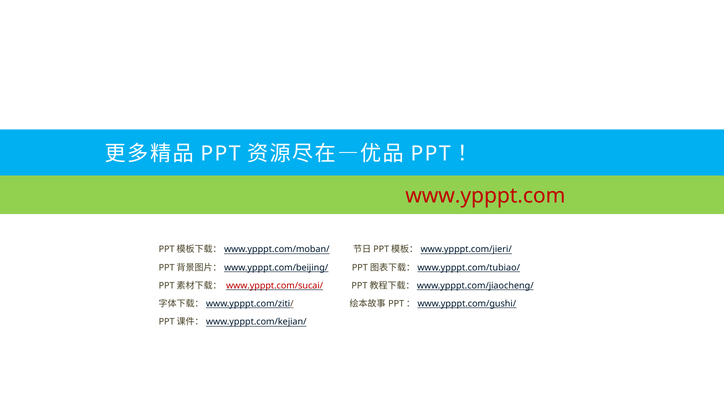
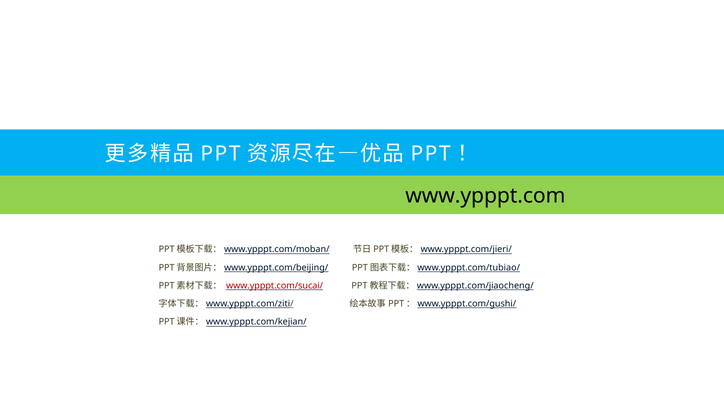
www.ypppt.com colour: red -> black (485, 196)
